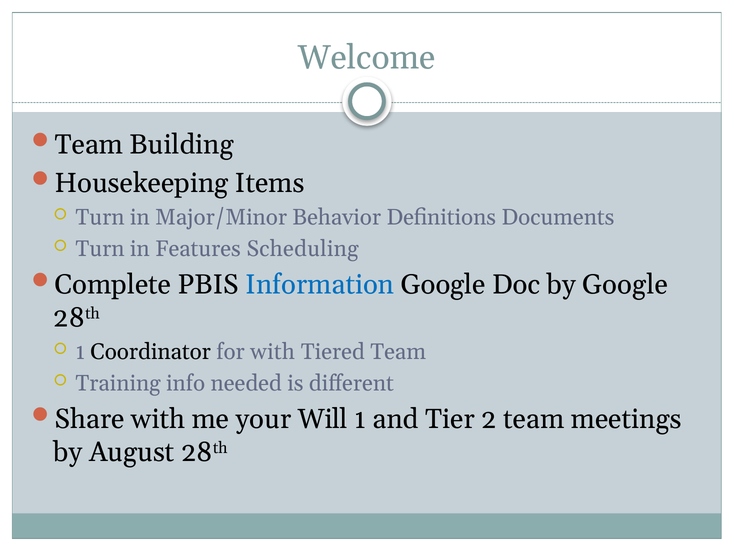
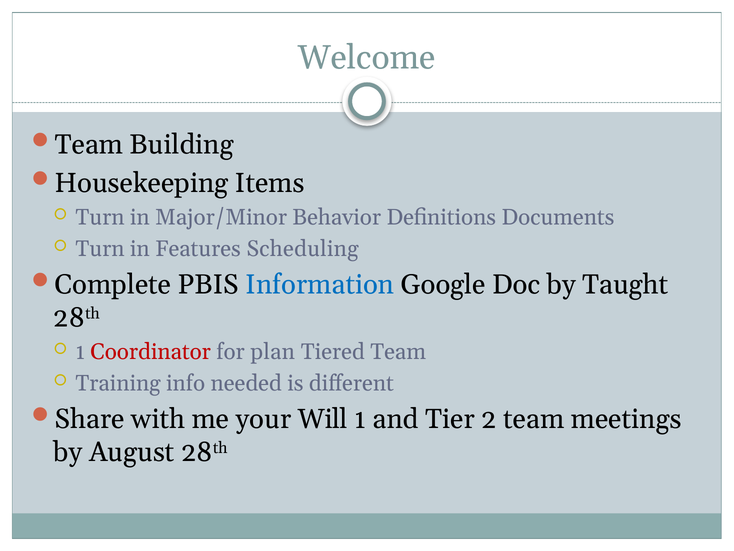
by Google: Google -> Taught (625, 285)
Coordinator colour: black -> red (151, 352)
for with: with -> plan (273, 352)
